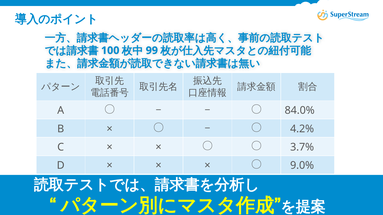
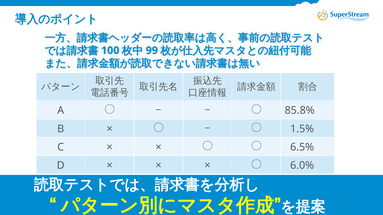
84.0%: 84.0% -> 85.8% (300, 111)
4.2%: 4.2% -> 1.5% (302, 129)
3.7%: 3.7% -> 6.5% (302, 147)
9.0%: 9.0% -> 6.0% (302, 166)
